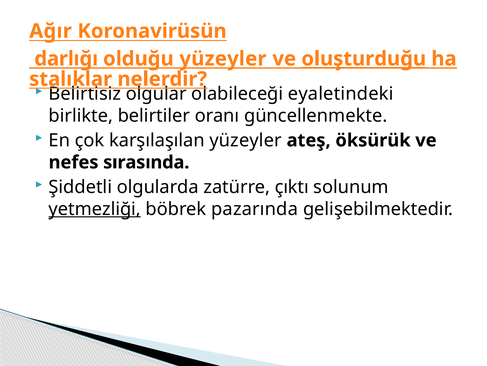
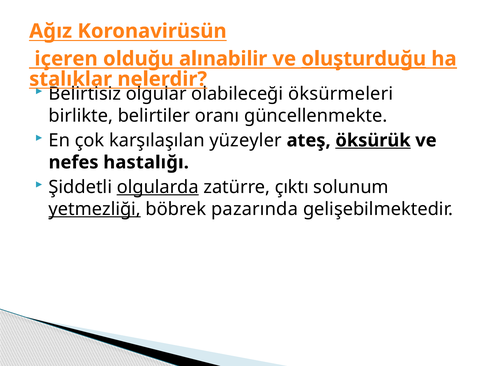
Ağır: Ağır -> Ağız (51, 31)
darlığı: darlığı -> içeren (66, 59)
olduğu yüzeyler: yüzeyler -> alınabilir (223, 59)
eyaletindeki: eyaletindeki -> öksürmeleri (341, 94)
öksürük underline: none -> present (373, 140)
sırasında: sırasında -> hastalığı (146, 162)
olgularda underline: none -> present (158, 187)
